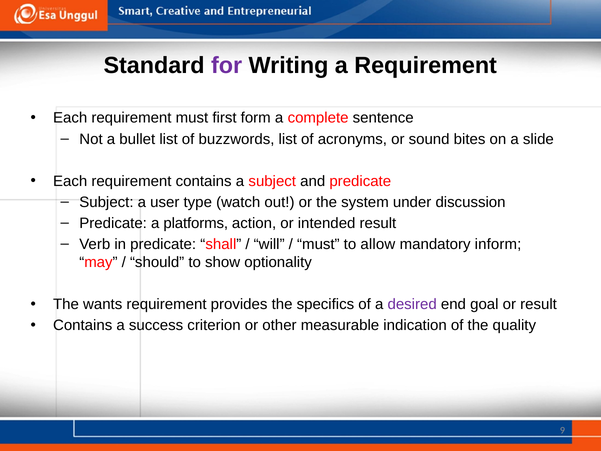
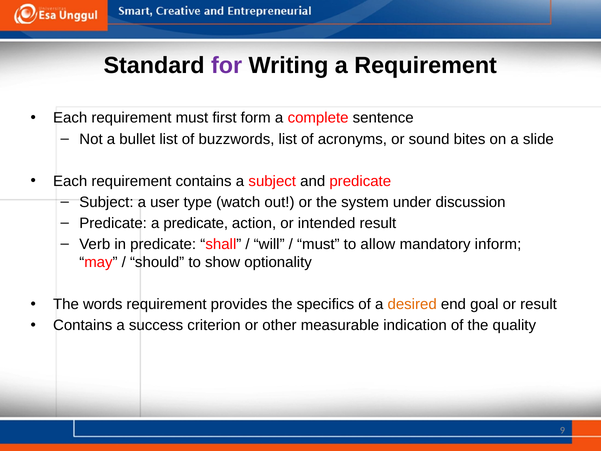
a platforms: platforms -> predicate (196, 223)
wants: wants -> words (103, 304)
desired colour: purple -> orange (412, 304)
